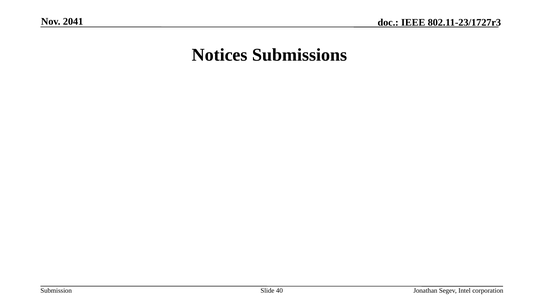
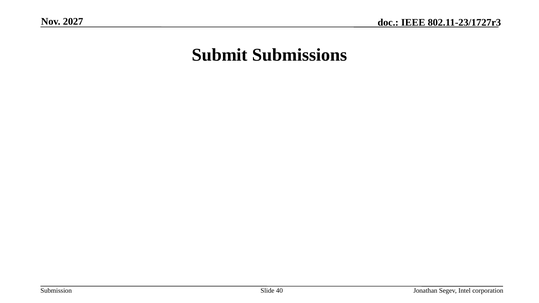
2041: 2041 -> 2027 (73, 21)
Notices: Notices -> Submit (220, 55)
